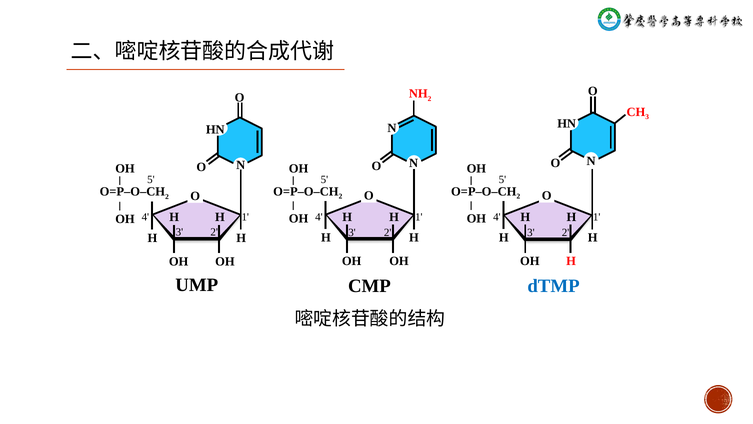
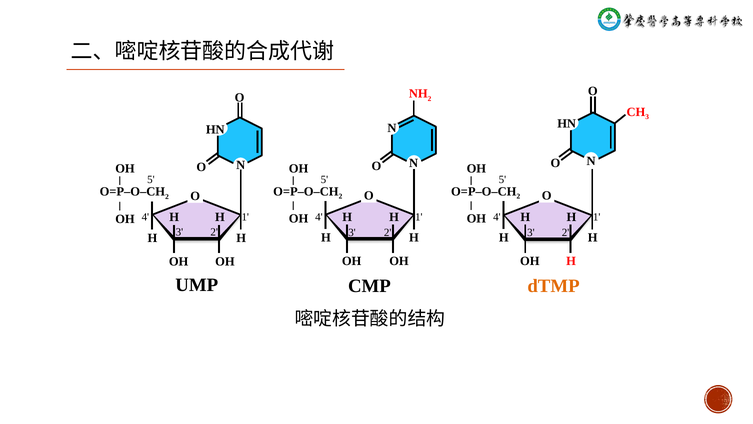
dTMP colour: blue -> orange (554, 286)
